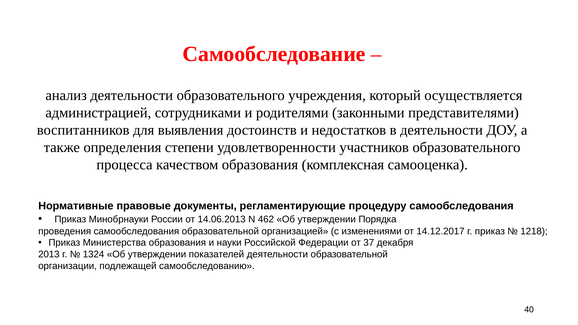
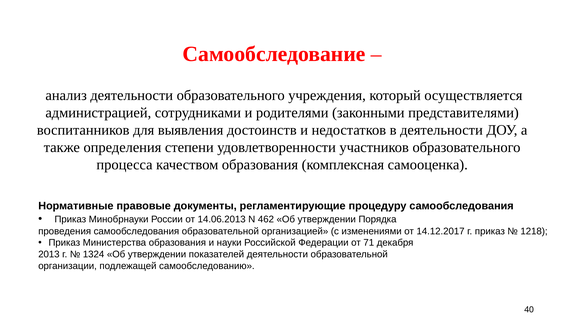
37: 37 -> 71 (369, 243)
